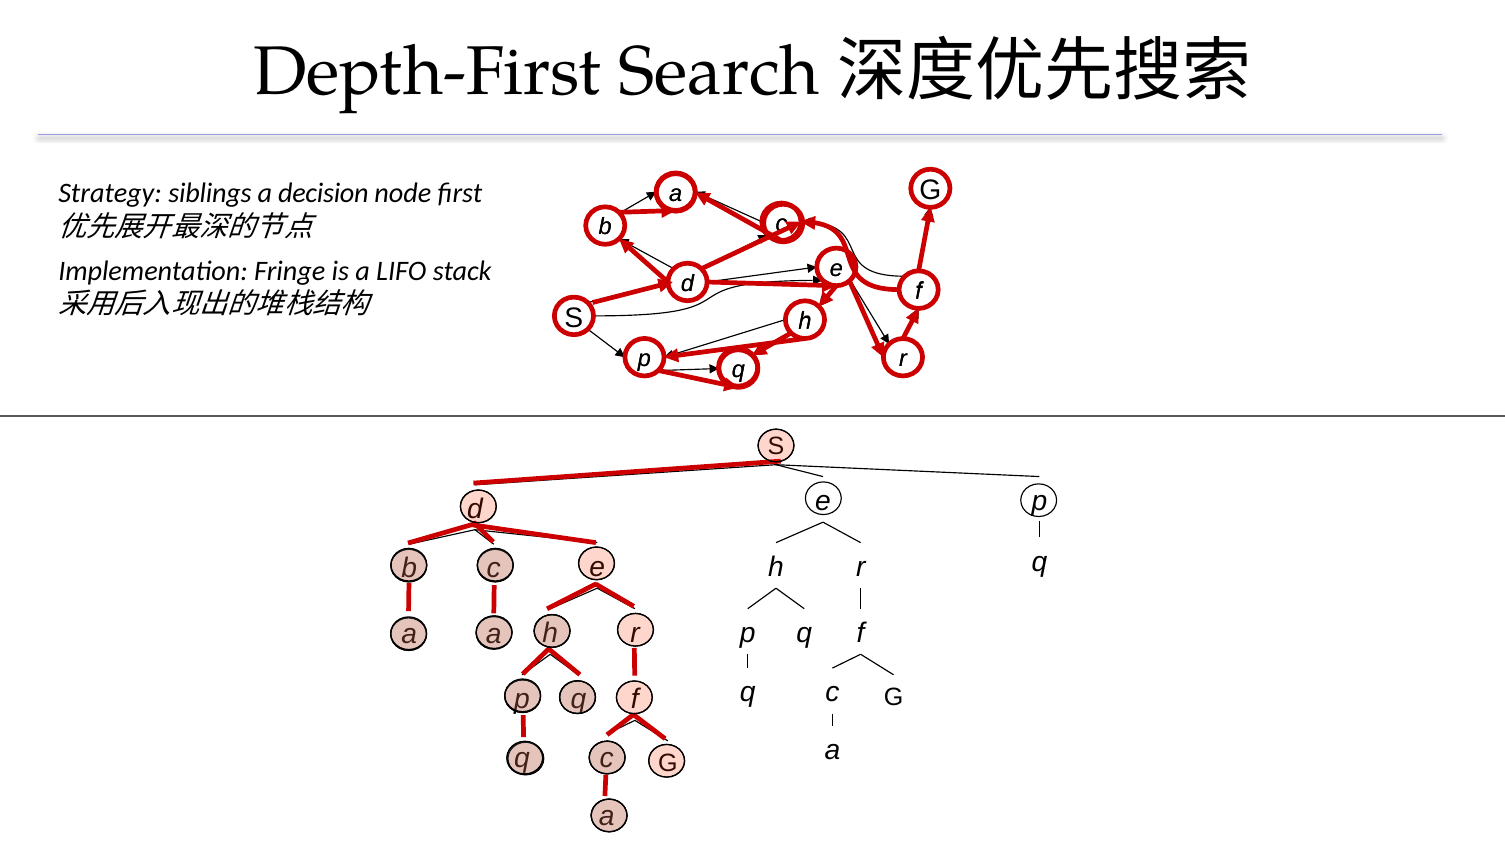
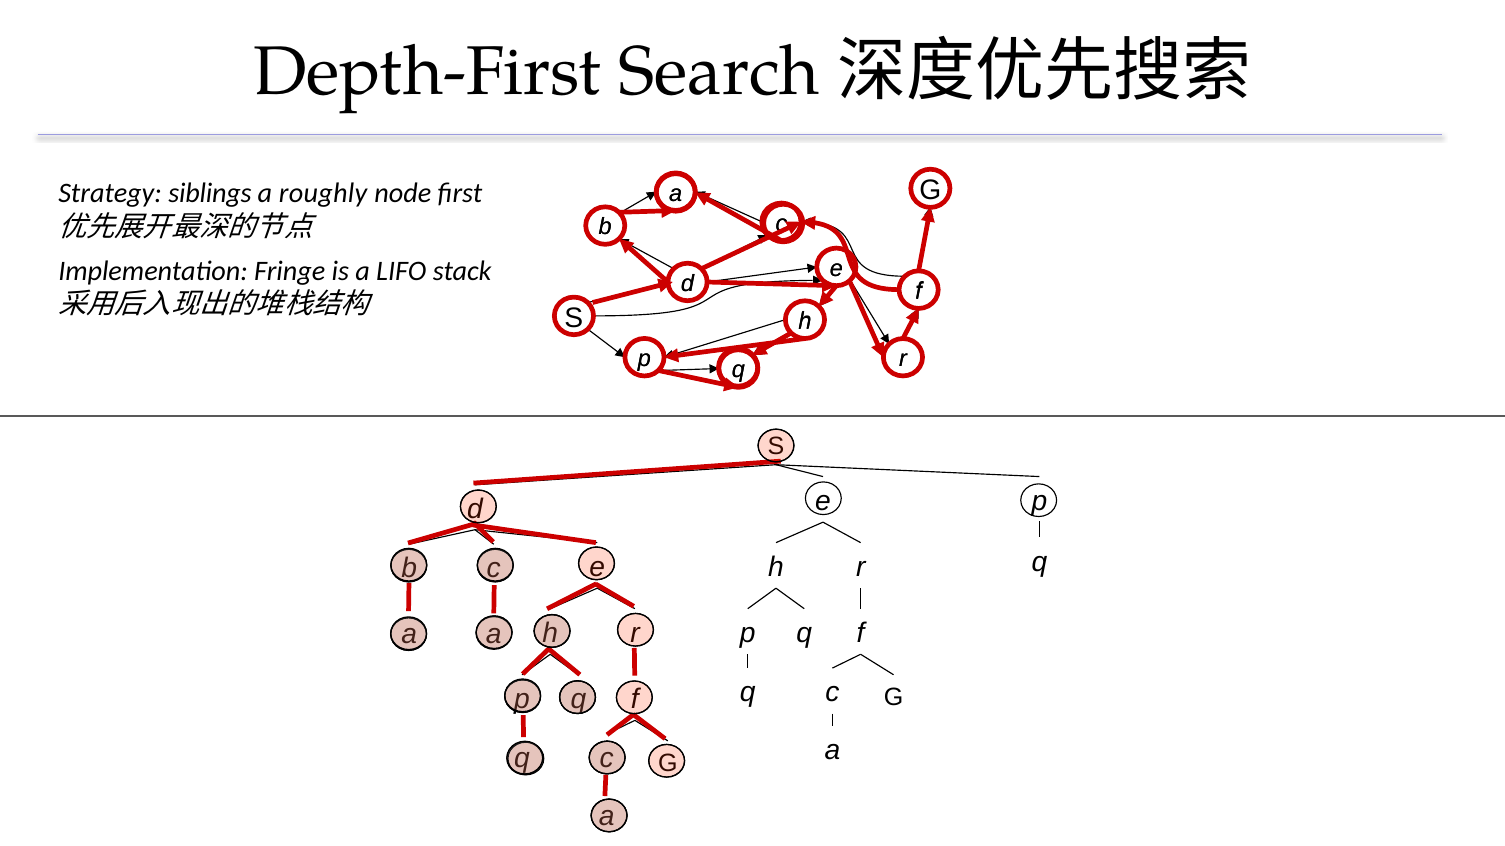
decision: decision -> roughly (323, 194)
